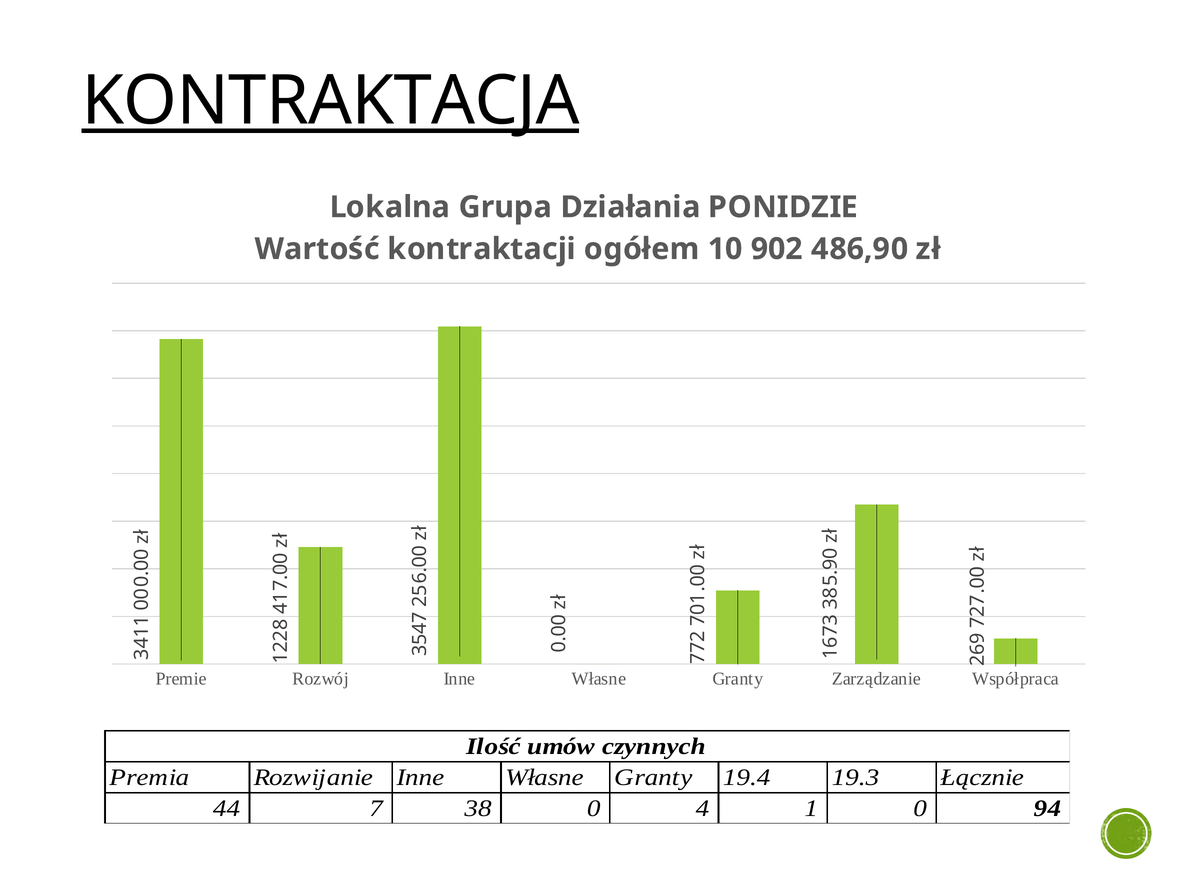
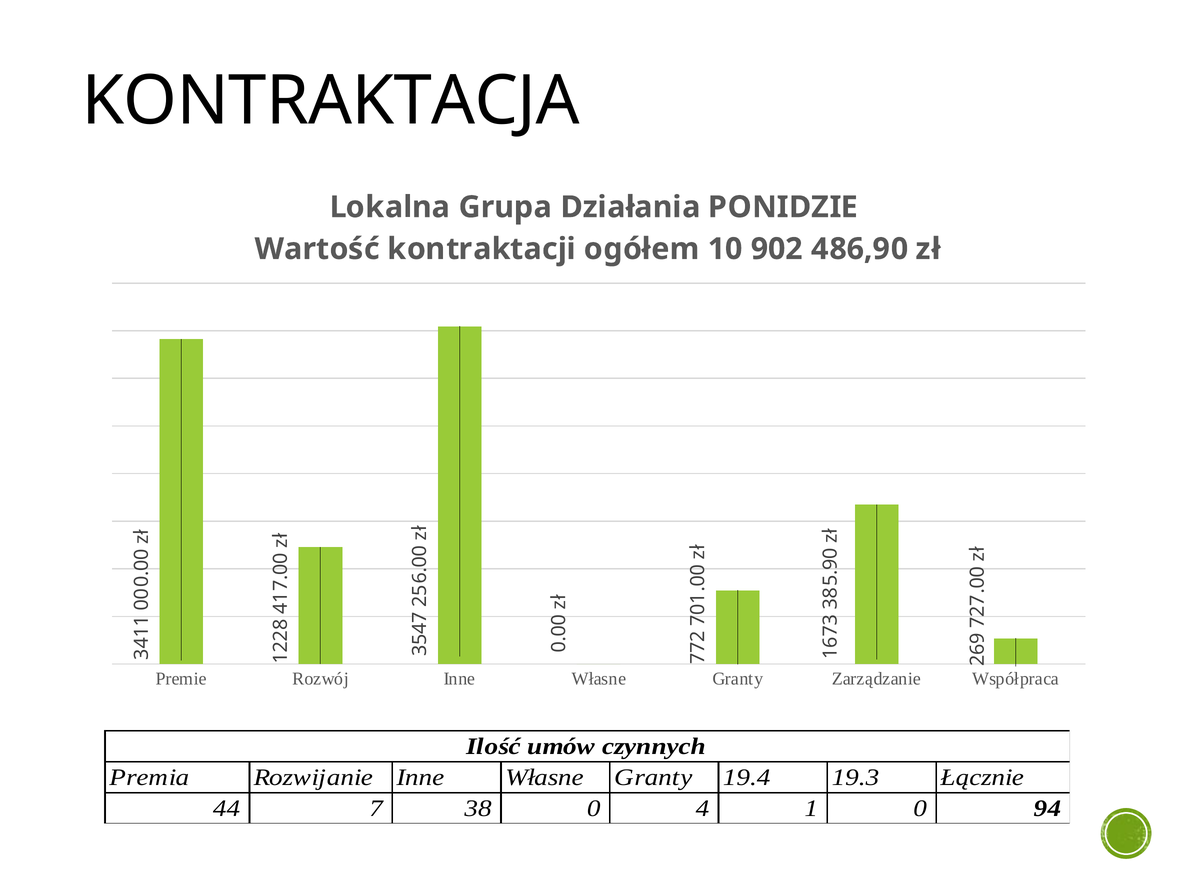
KONTRAKTACJA underline: present -> none (331, 101)
